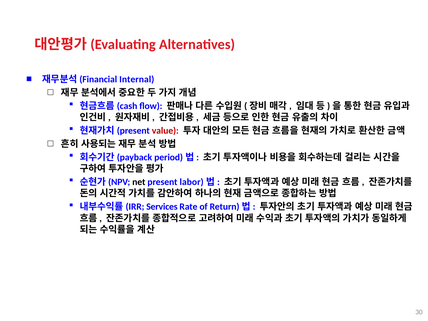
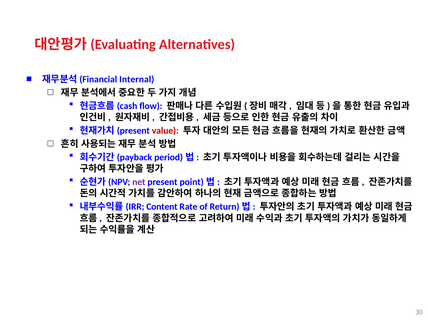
net colour: black -> purple (139, 182)
labor: labor -> point (192, 182)
Services: Services -> Content (162, 207)
